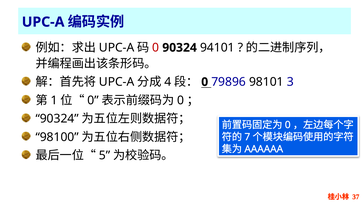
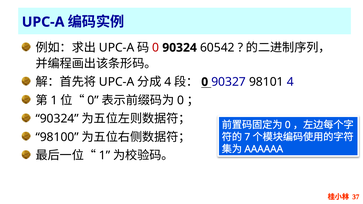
94101: 94101 -> 60542 (217, 48)
79896: 79896 -> 90327 (229, 82)
98101 3: 3 -> 4 (290, 82)
5: 5 -> 1 (105, 156)
